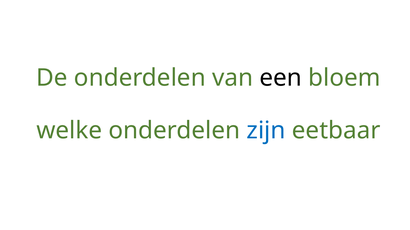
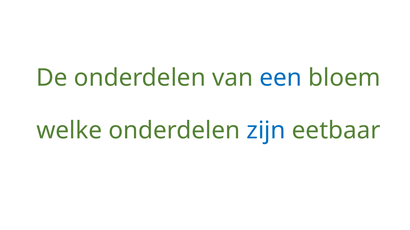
een colour: black -> blue (281, 78)
